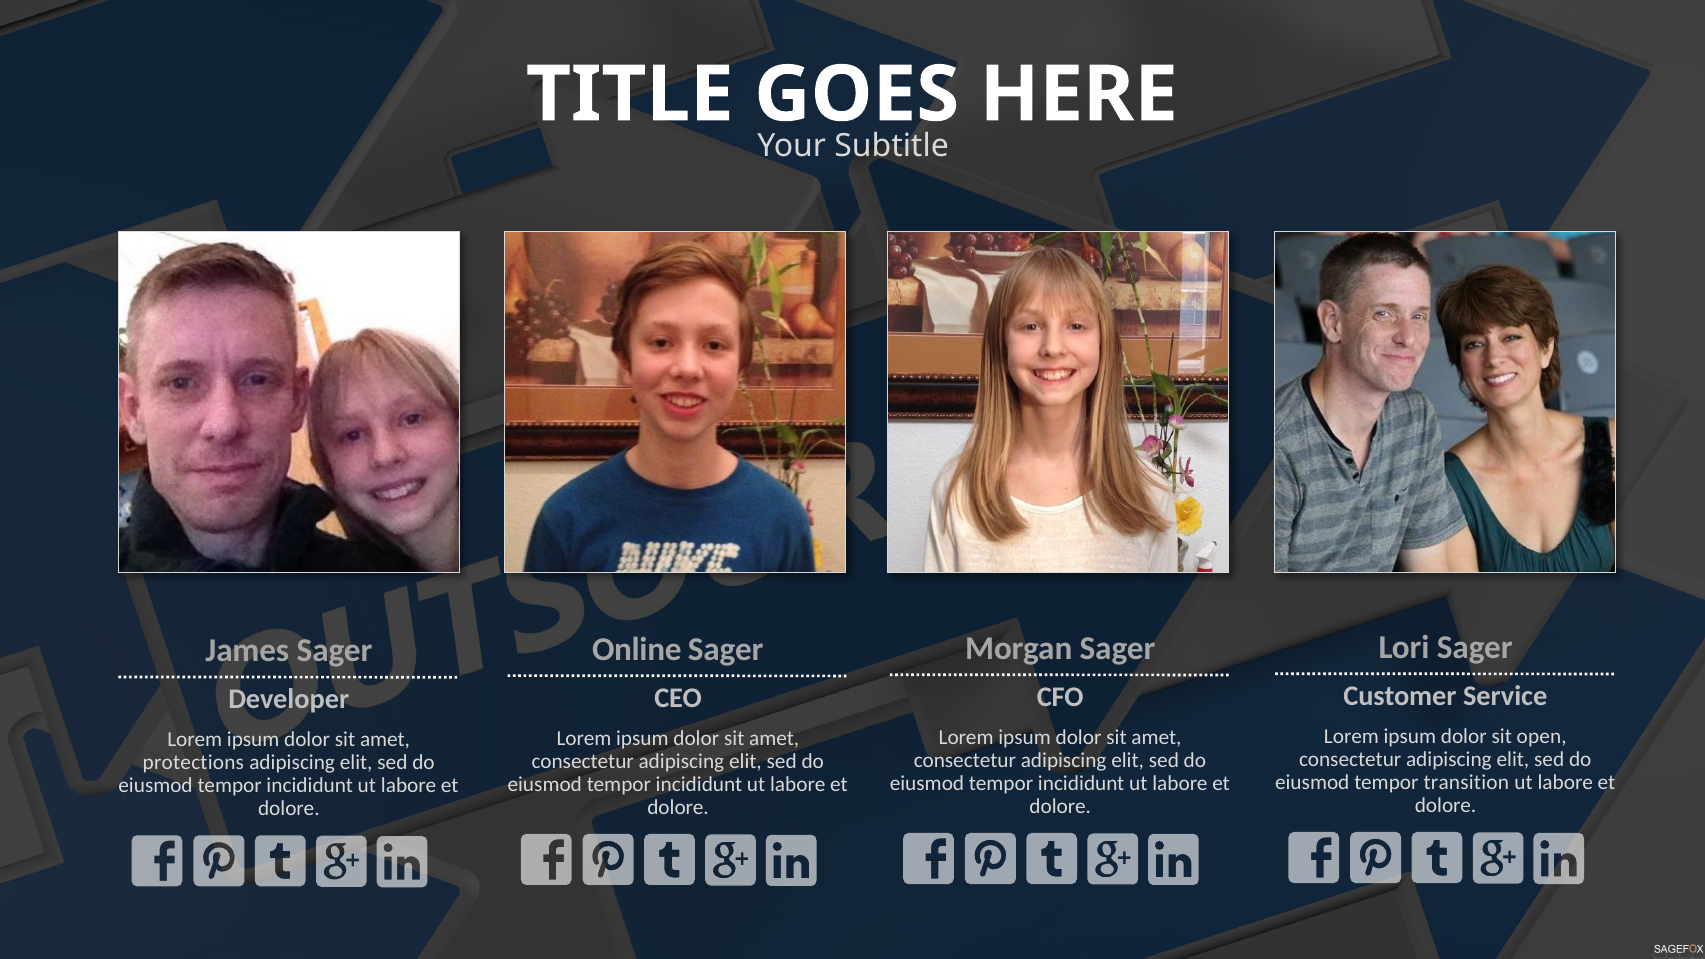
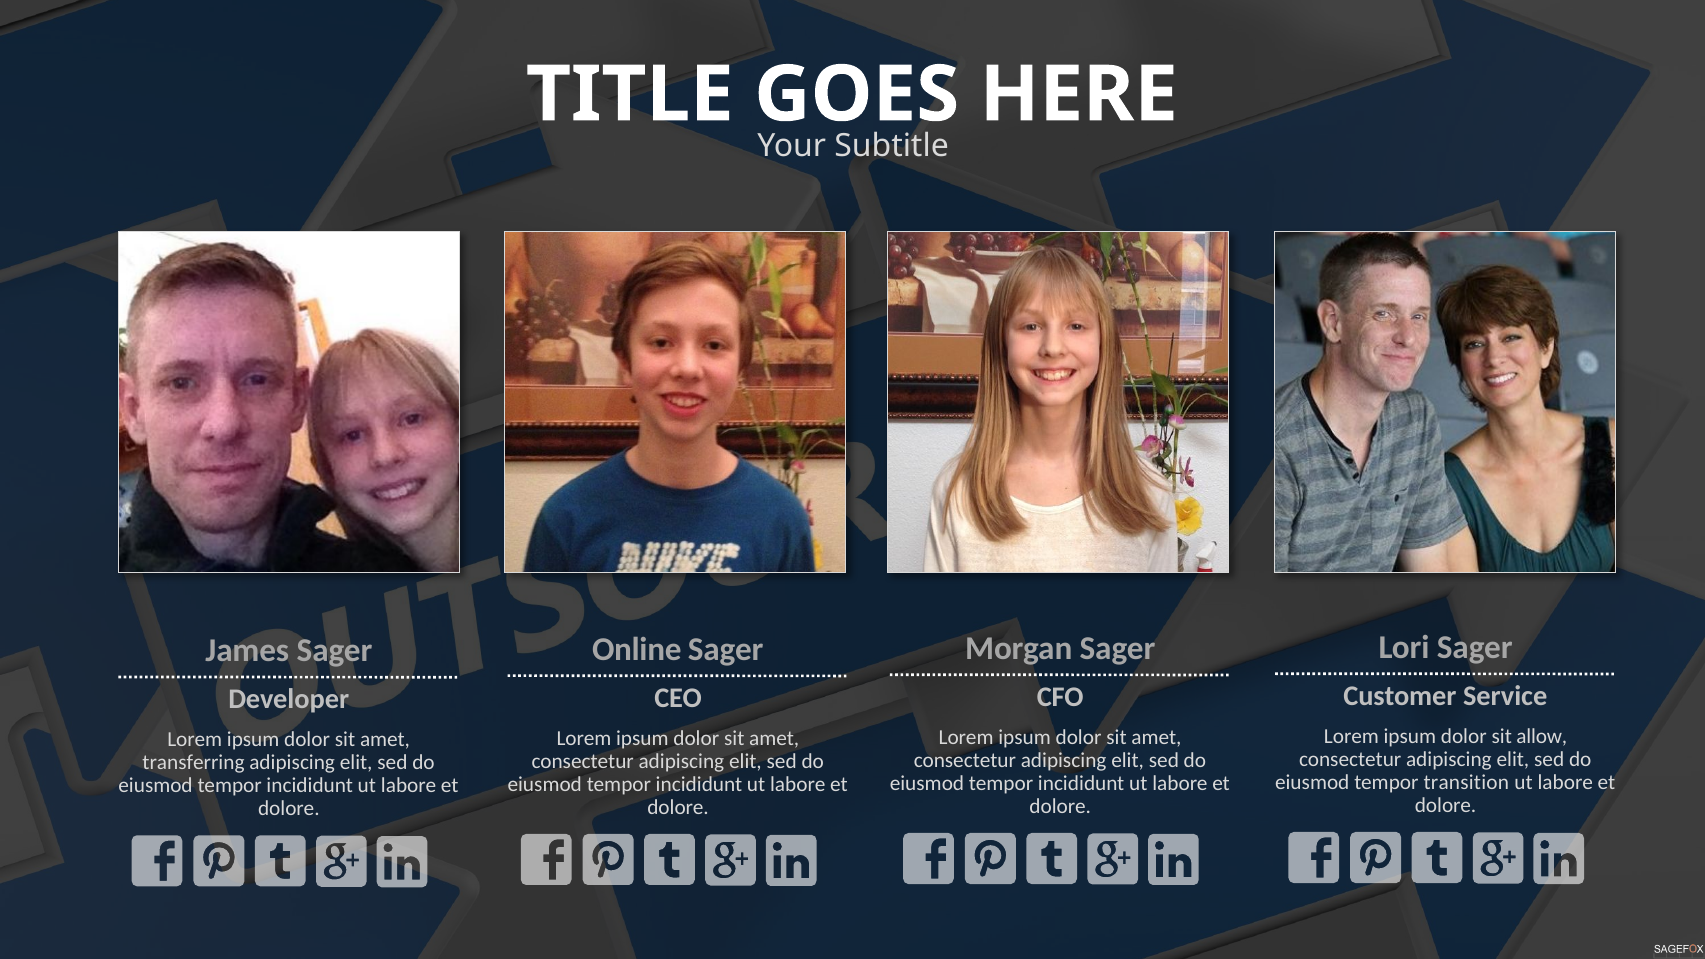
open: open -> allow (1542, 736)
protections: protections -> transferring (193, 763)
